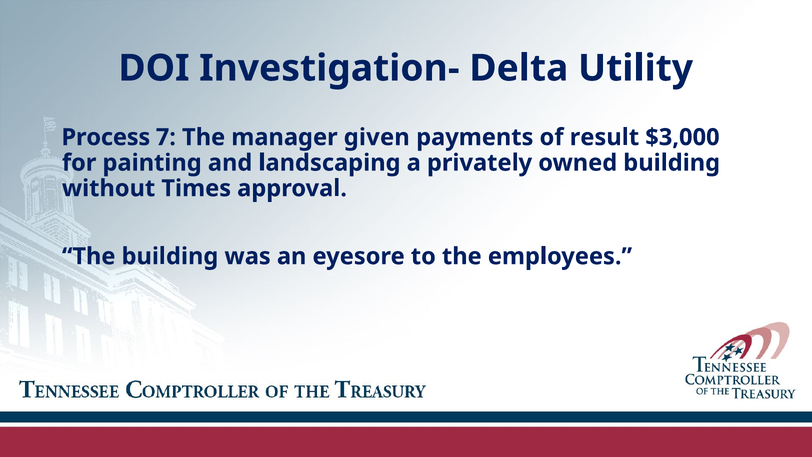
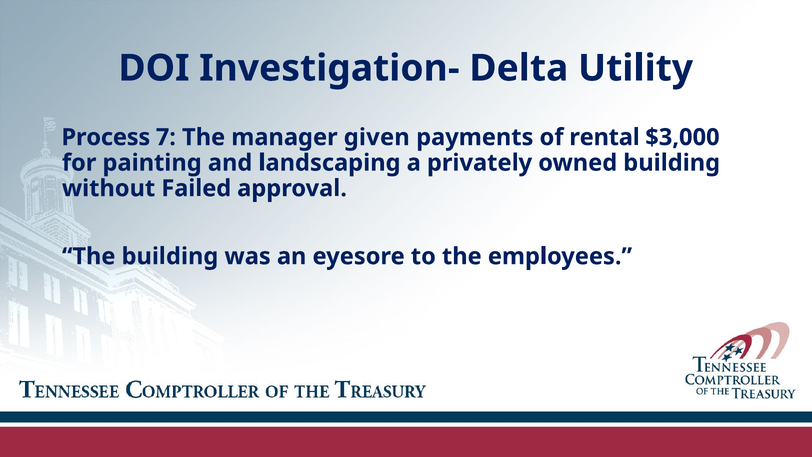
result: result -> rental (605, 137)
Times: Times -> Failed (196, 188)
